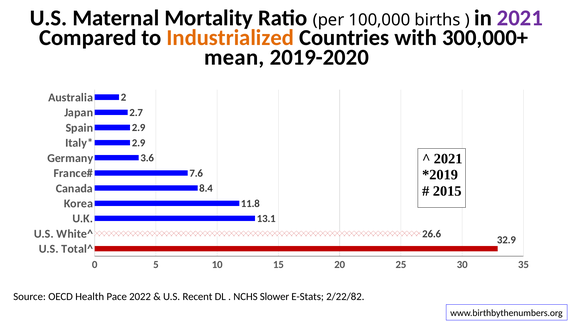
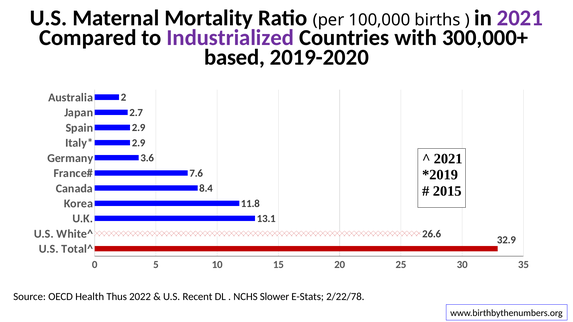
Industrialized colour: orange -> purple (230, 38)
mean: mean -> based (234, 57)
Pace: Pace -> Thus (117, 297)
2/22/82: 2/22/82 -> 2/22/78 (345, 297)
